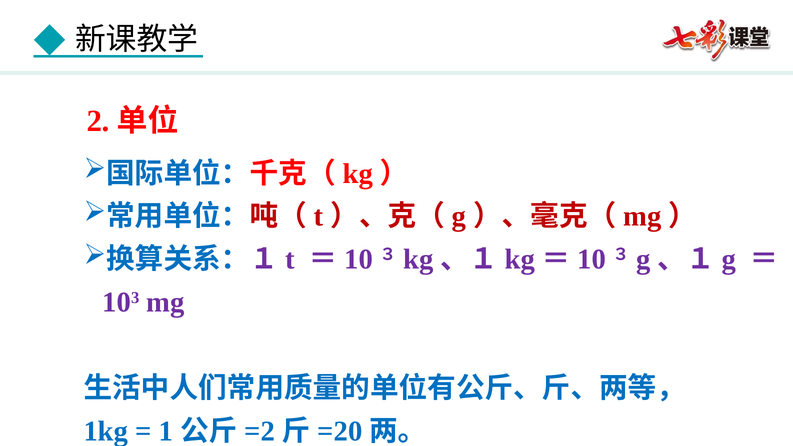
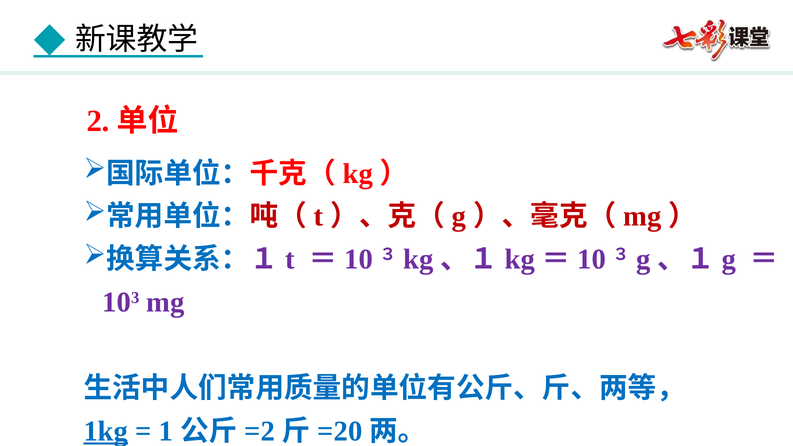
1kg underline: none -> present (106, 431)
